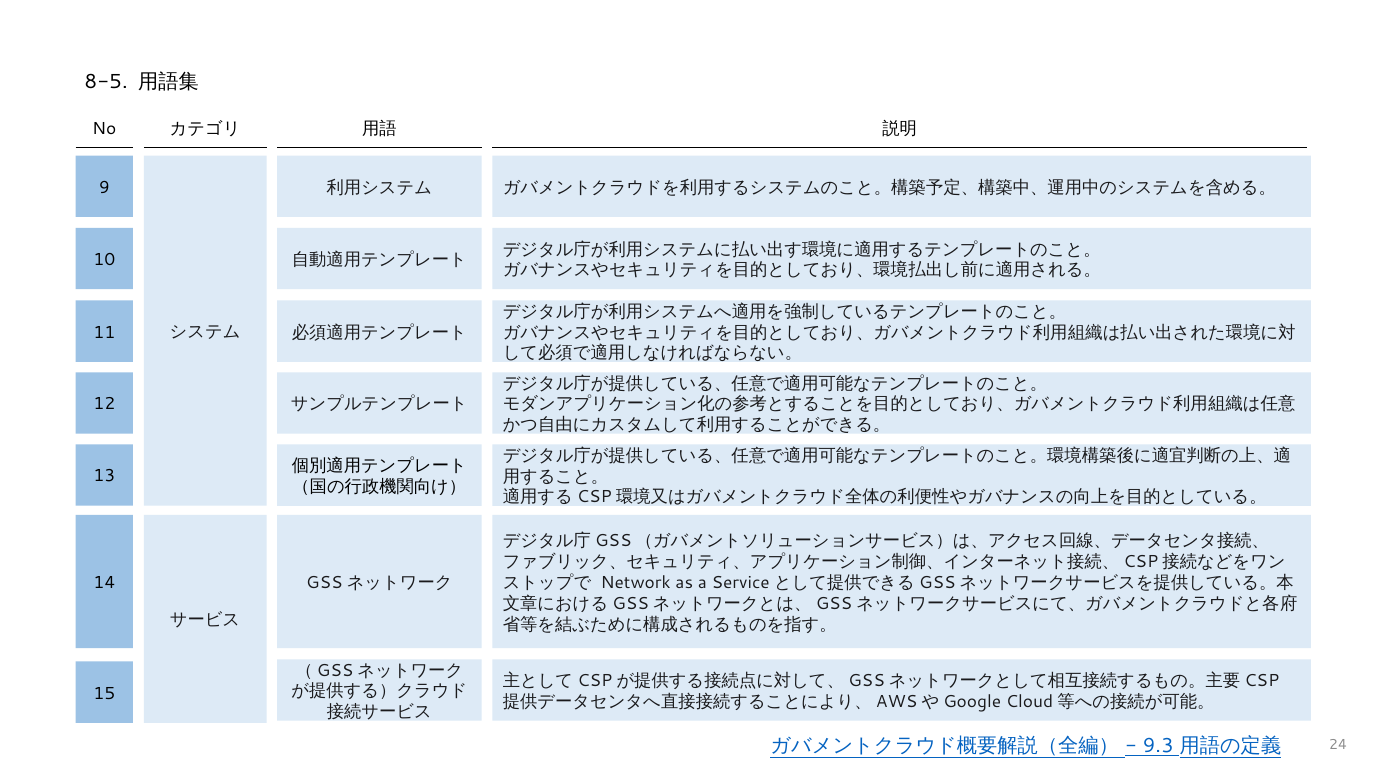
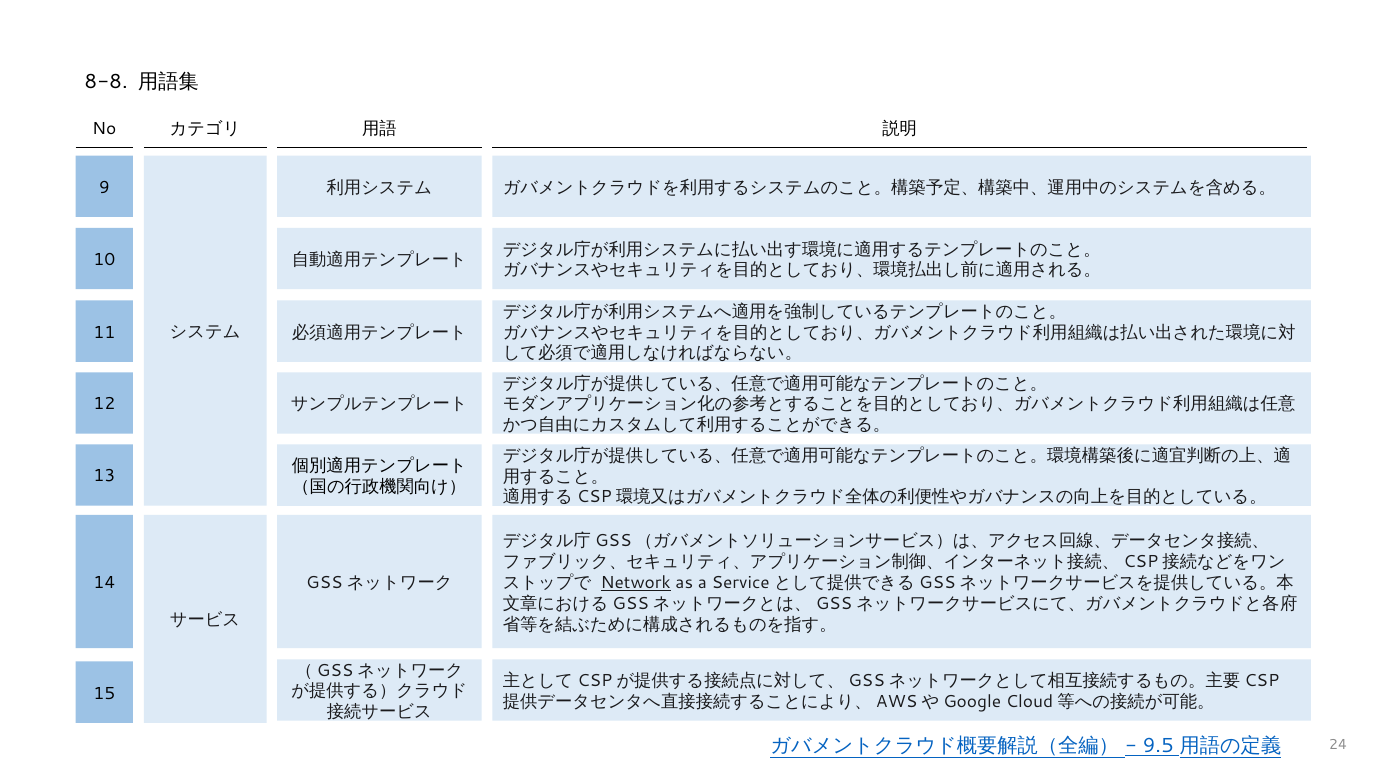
8-5: 8-5 -> 8-8 (106, 82)
Network underline: none -> present (636, 582)
9.3: 9.3 -> 9.5 (1158, 745)
